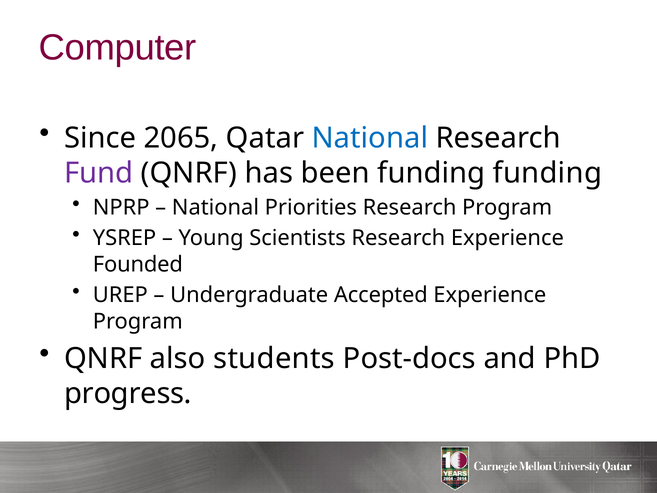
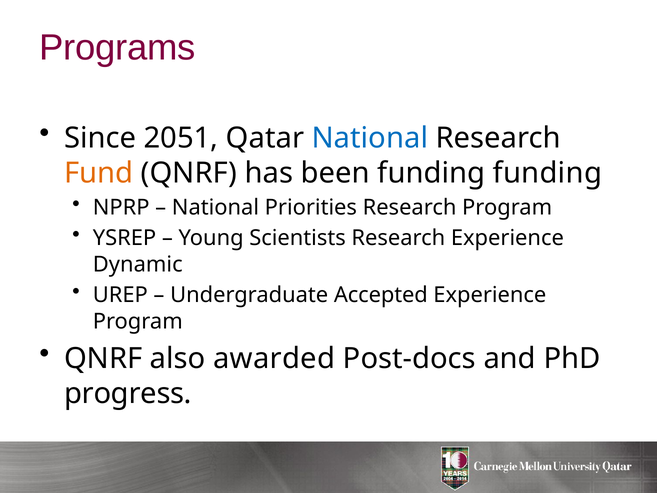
Computer: Computer -> Programs (118, 47)
2065: 2065 -> 2051 (181, 138)
Fund colour: purple -> orange (99, 173)
Founded: Founded -> Dynamic (138, 264)
students: students -> awarded (274, 358)
